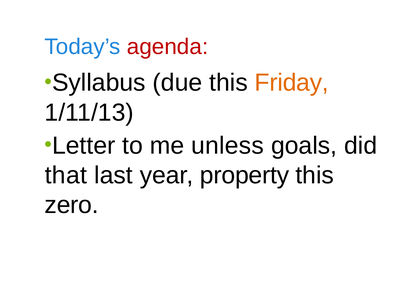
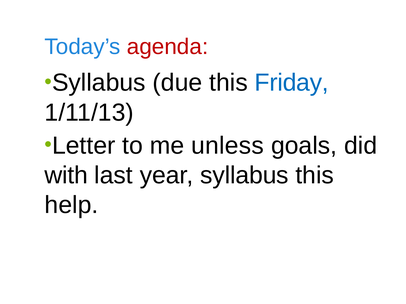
Friday colour: orange -> blue (292, 83)
that: that -> with (66, 176)
year property: property -> syllabus (245, 176)
zero: zero -> help (72, 205)
